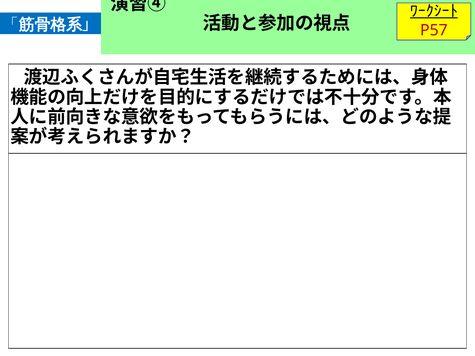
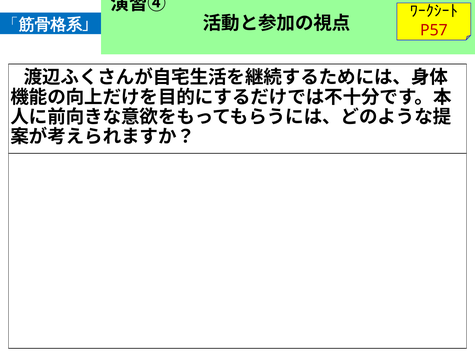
ﾜｰｸｼｰﾄ underline: present -> none (434, 11)
